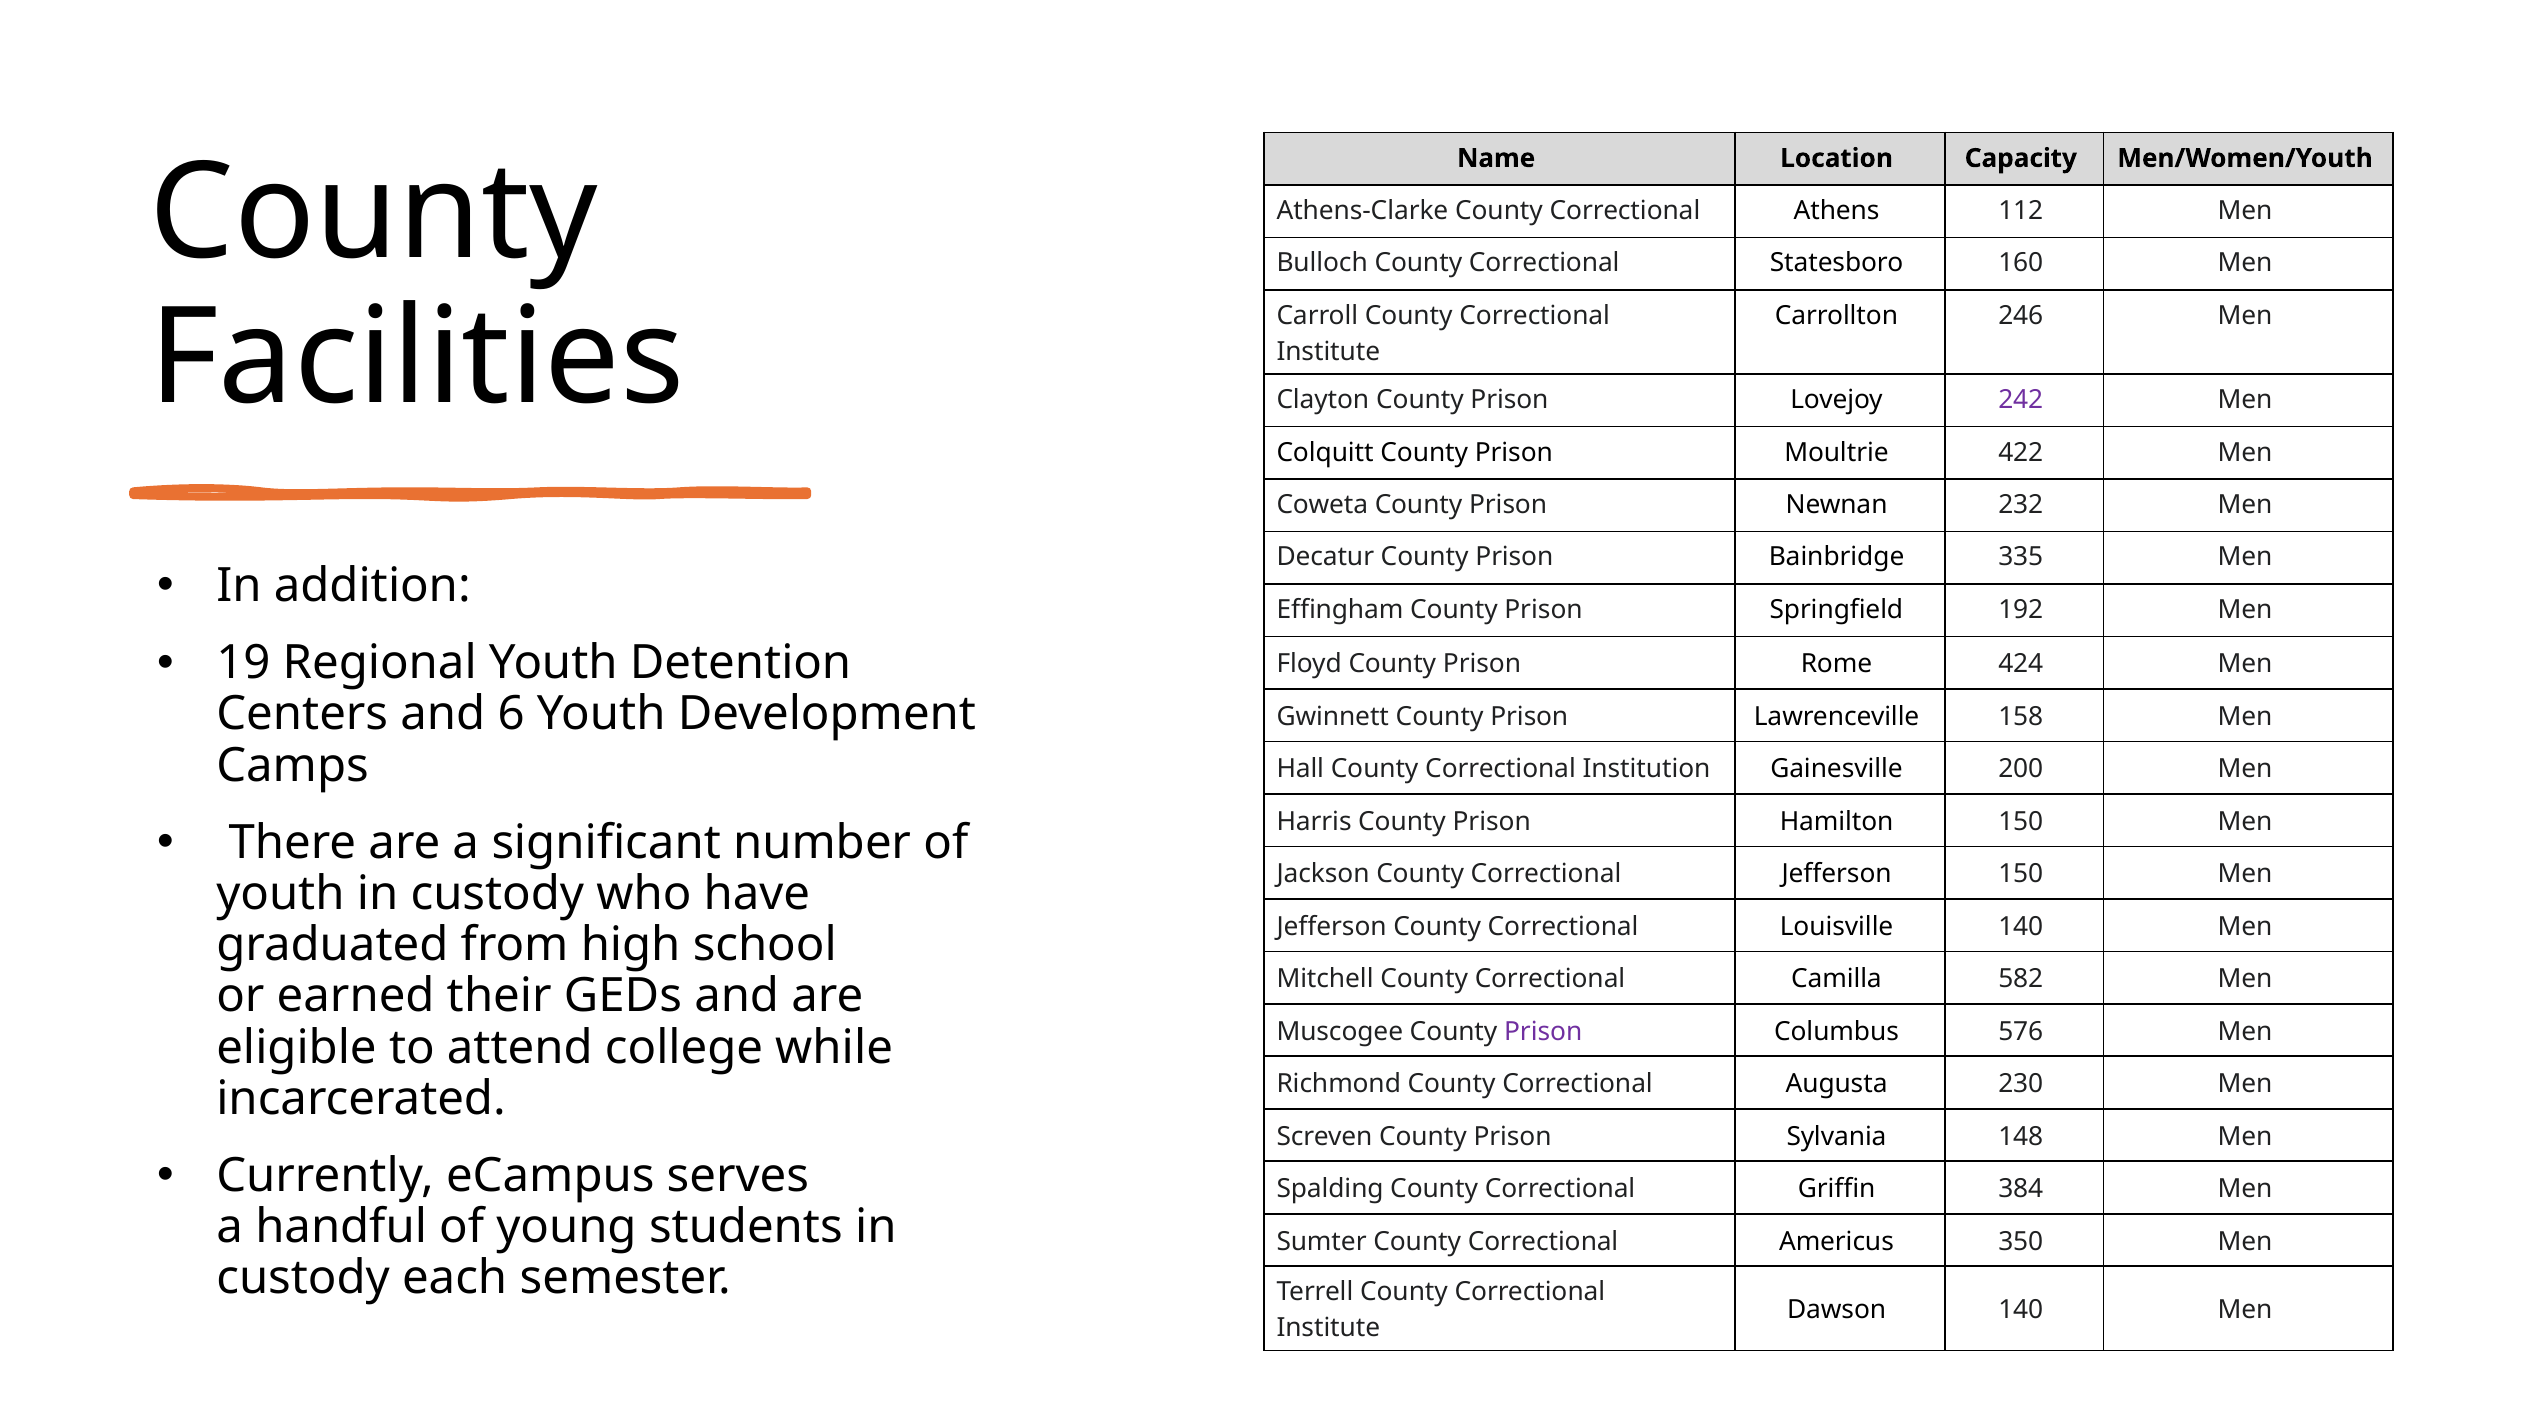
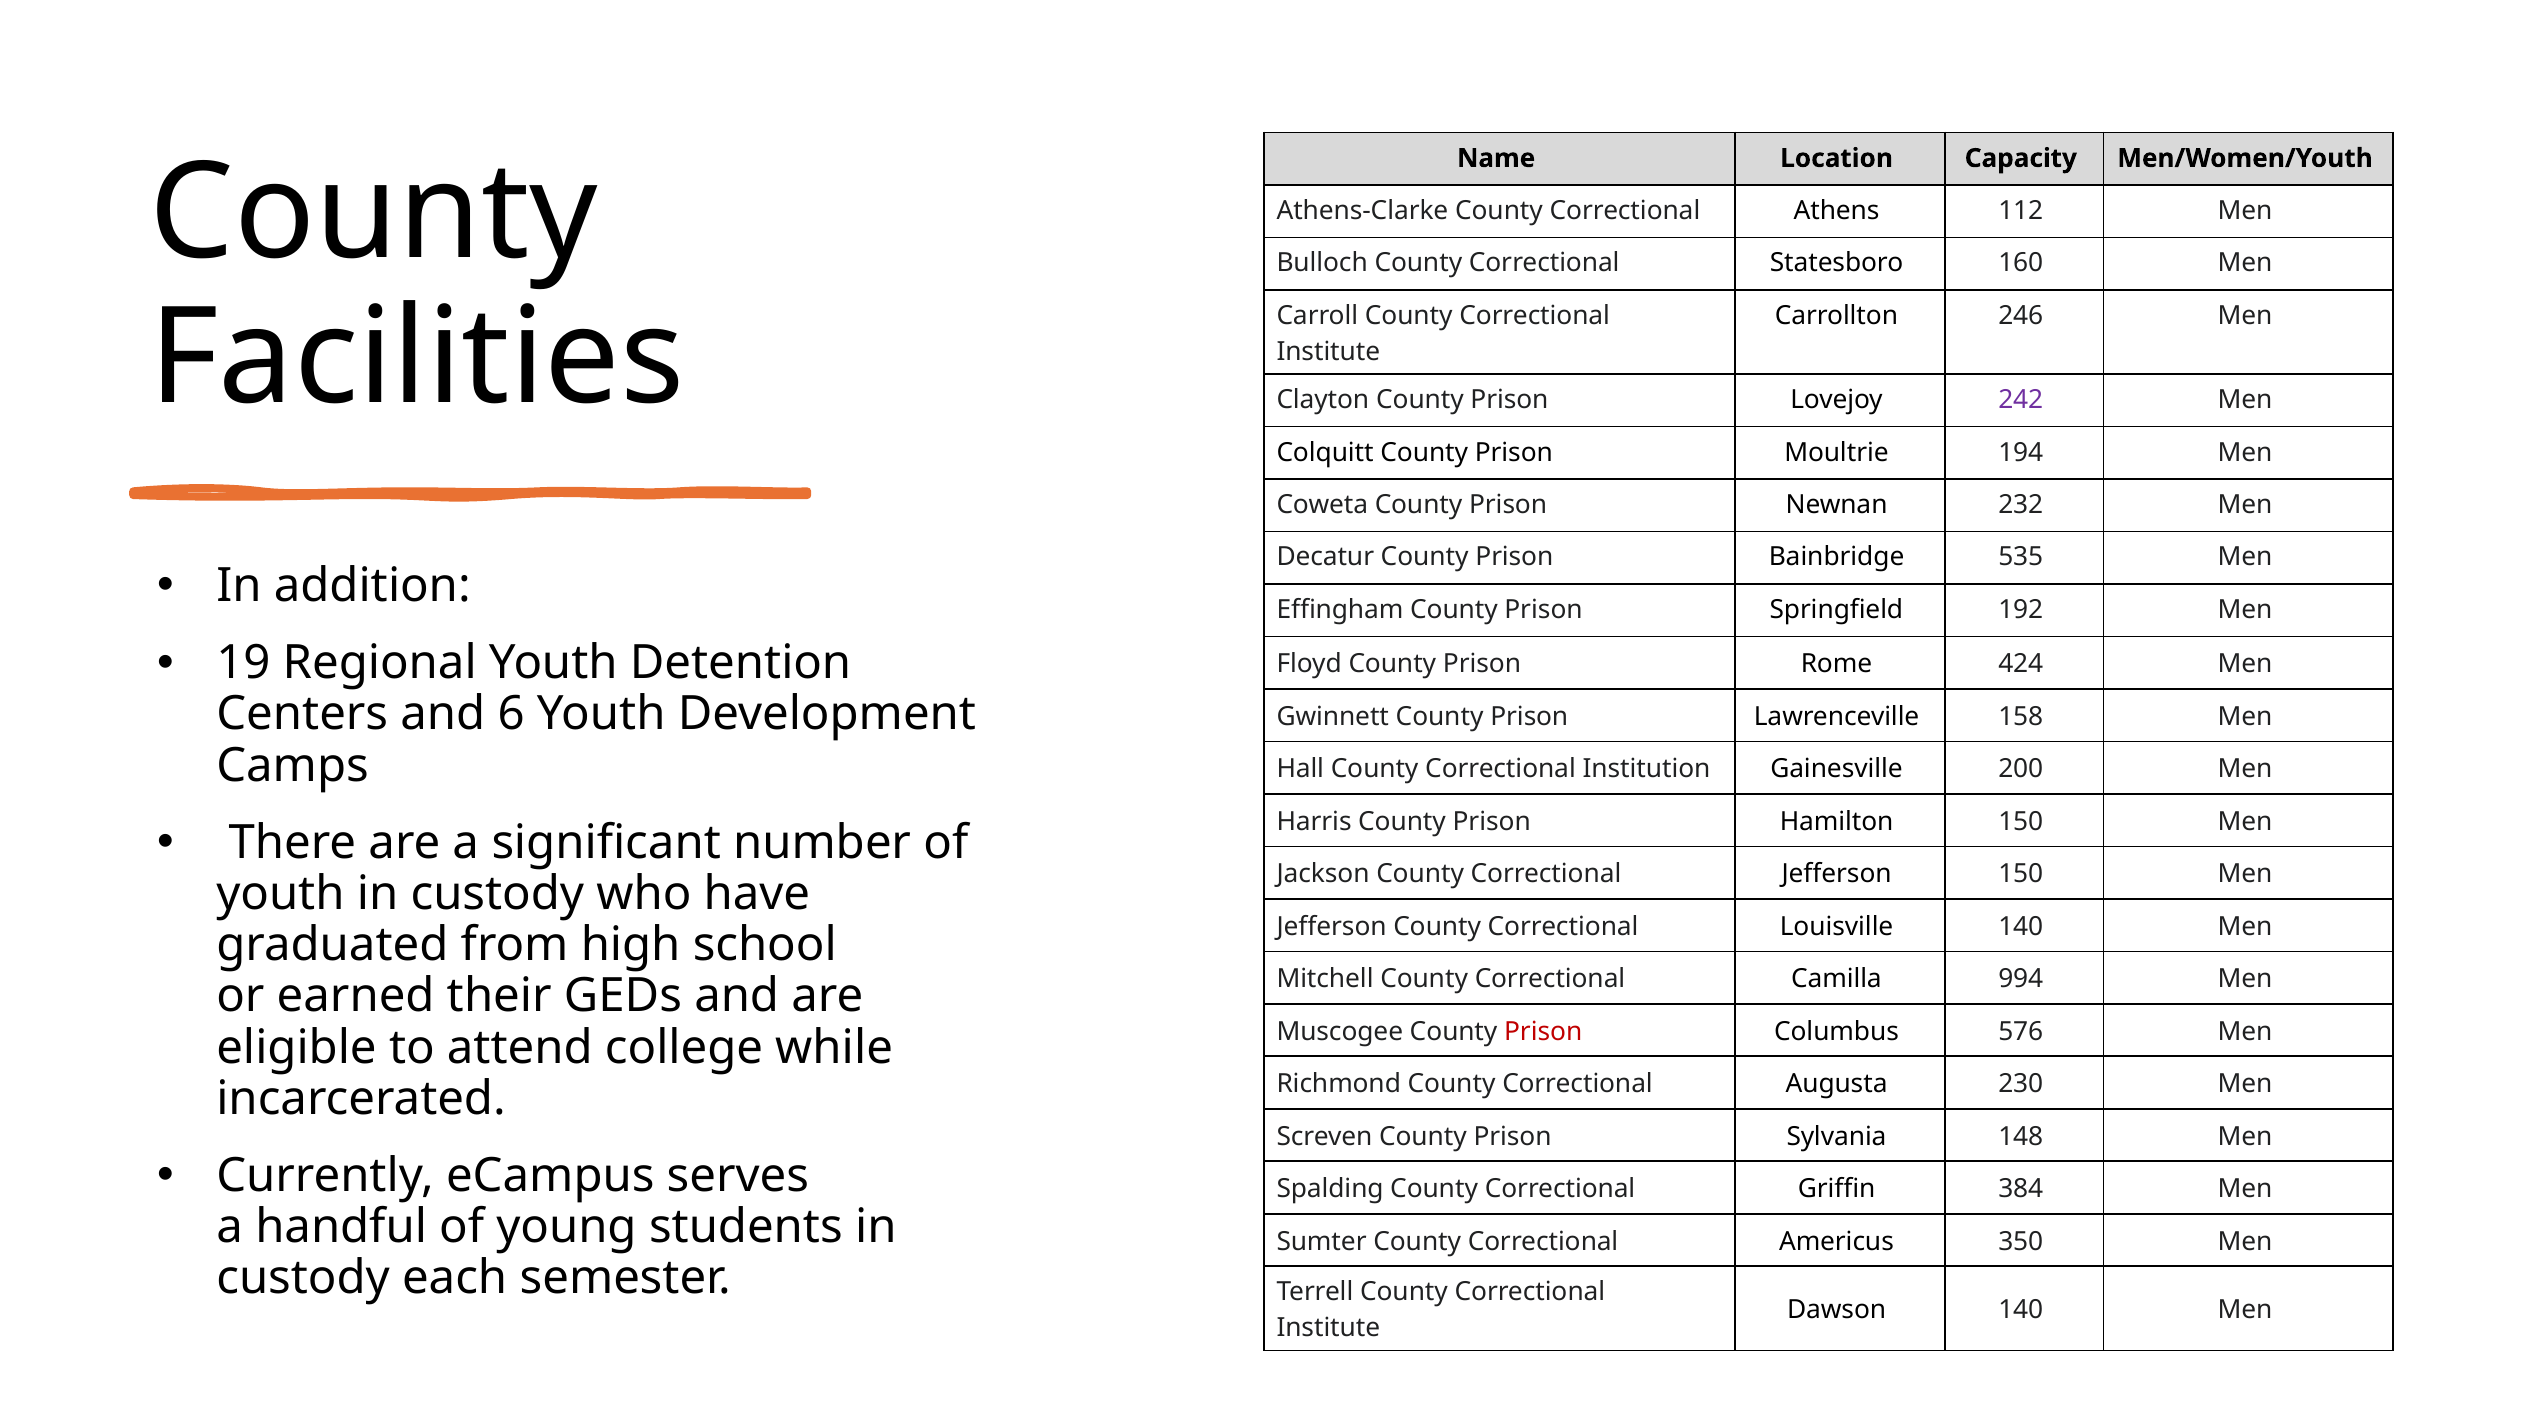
422: 422 -> 194 (2021, 452)
335: 335 -> 535 (2021, 557)
582: 582 -> 994 (2021, 979)
Prison colour: purple -> red (1543, 1032)
